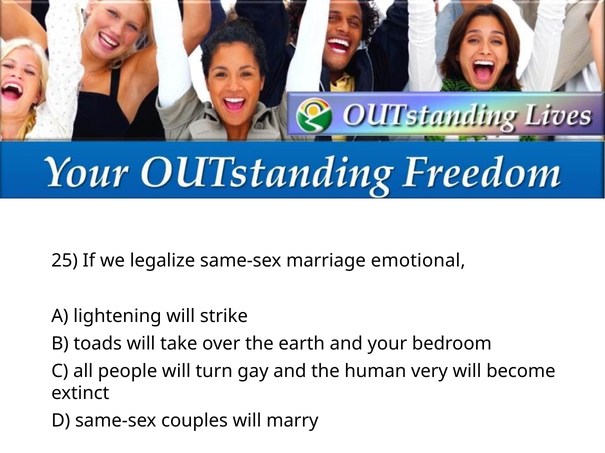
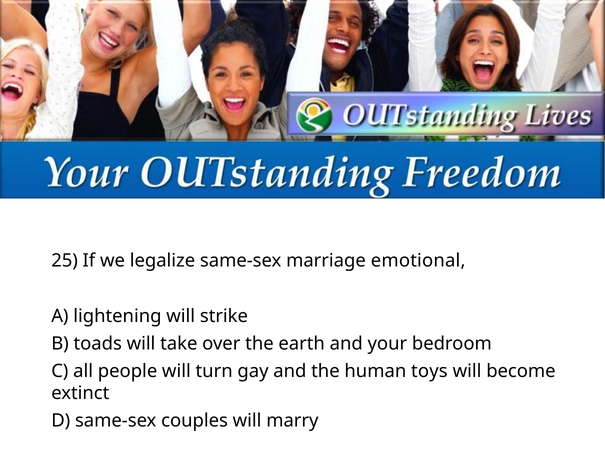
very: very -> toys (429, 372)
